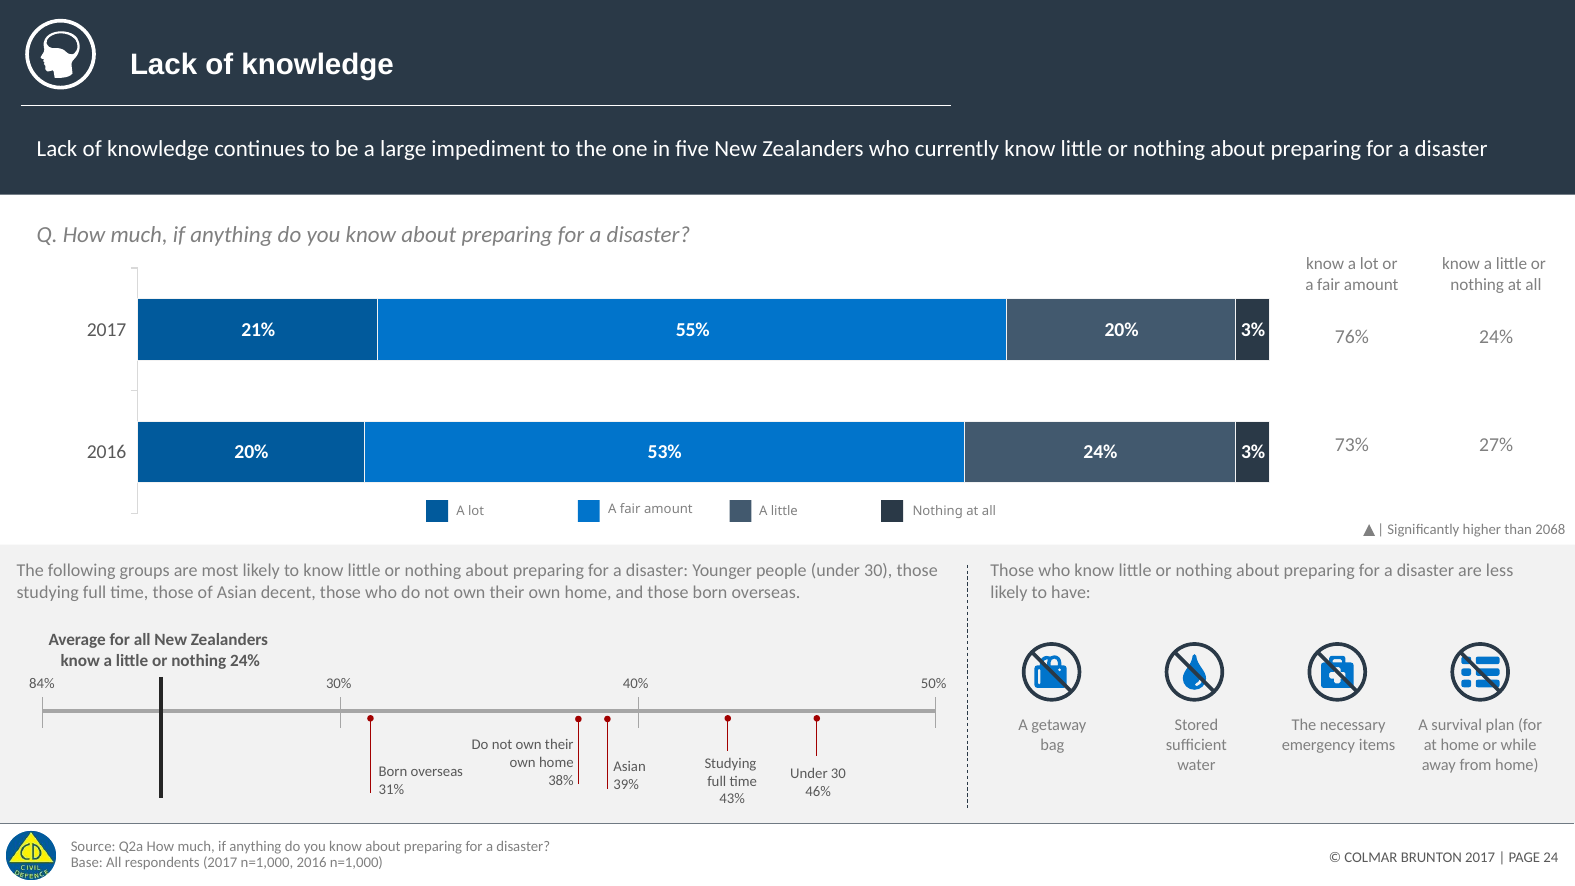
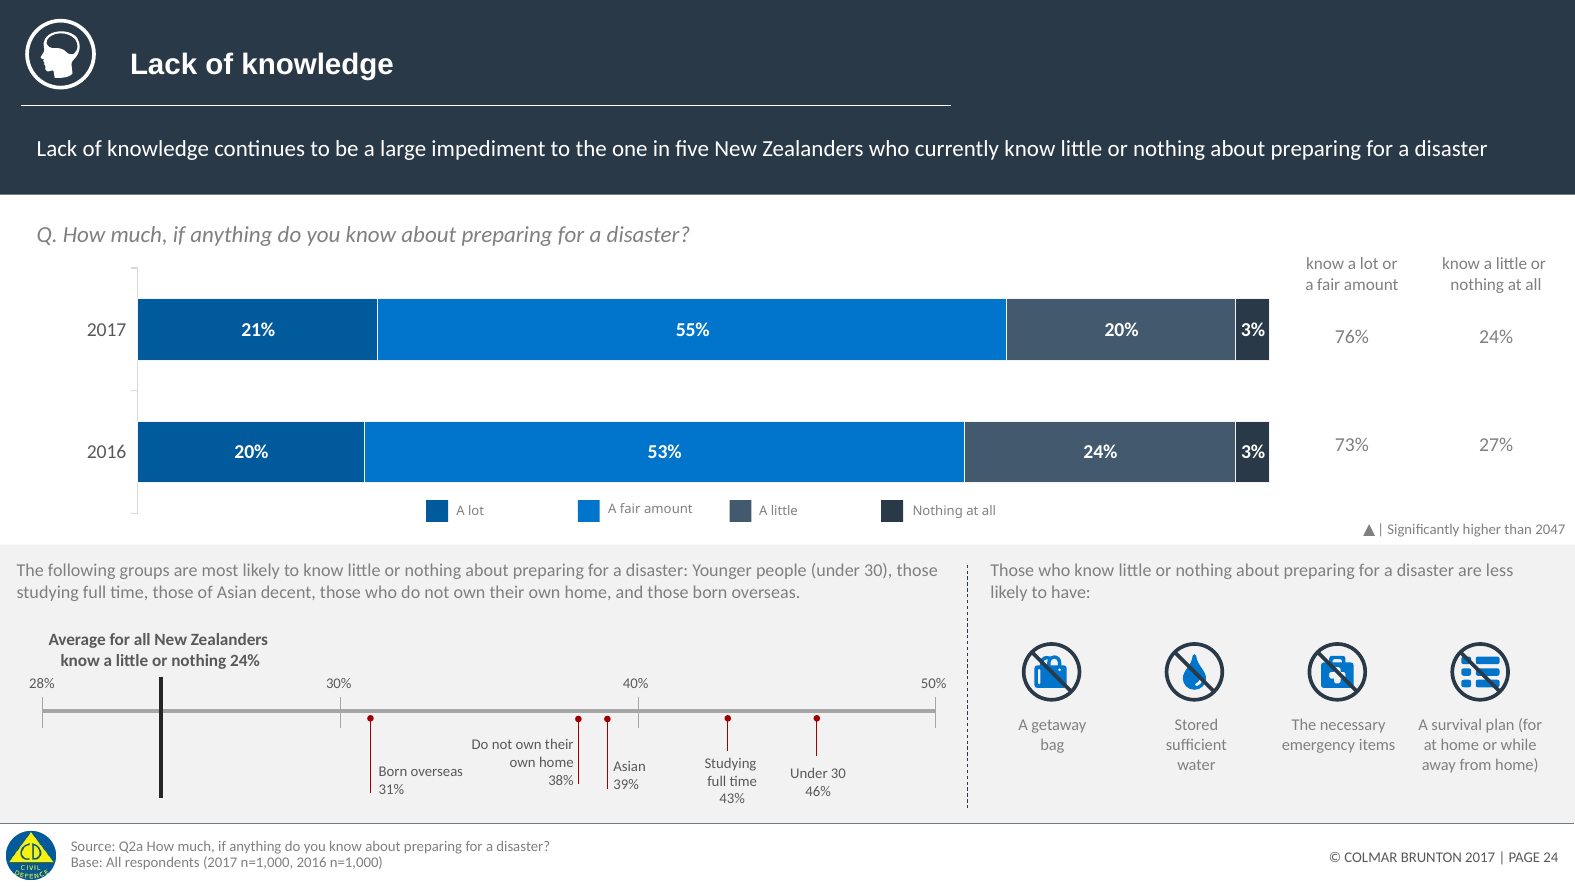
2068: 2068 -> 2047 (1550, 530)
84%: 84% -> 28% (42, 683)
